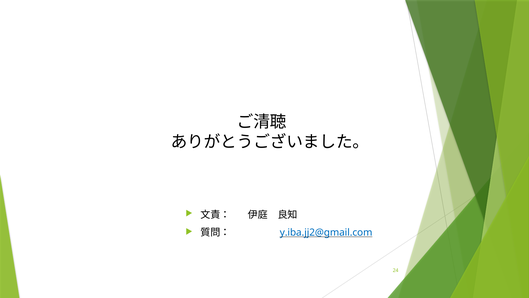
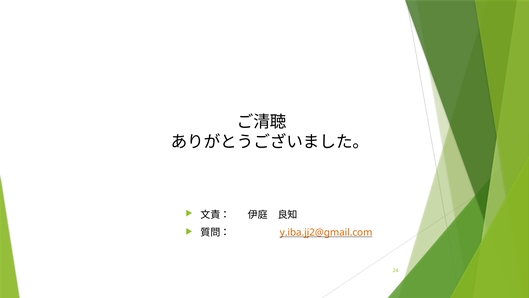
y.iba.jj2@gmail.com colour: blue -> orange (326, 232)
